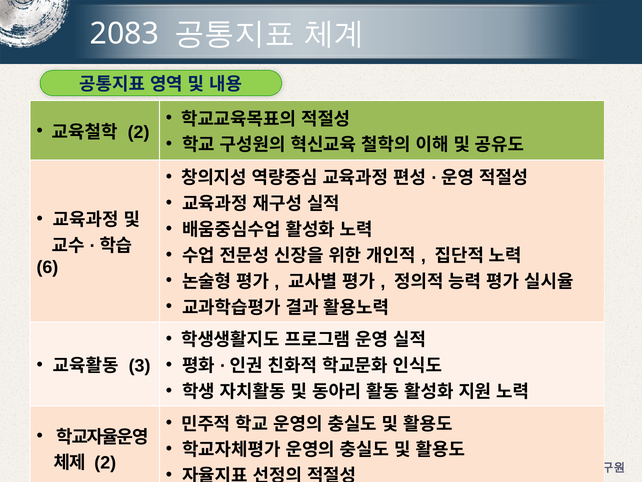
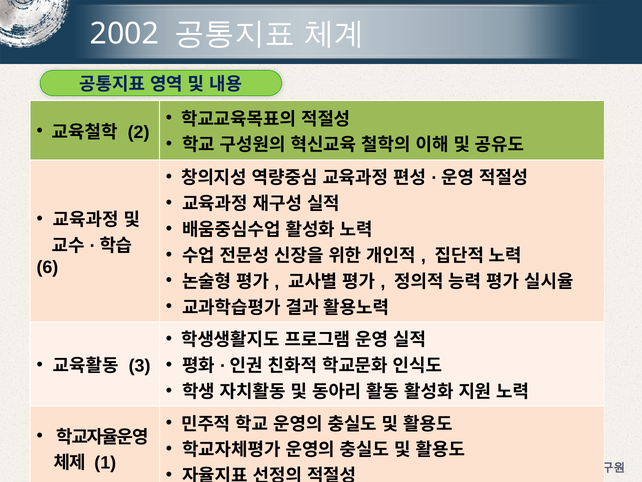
2083: 2083 -> 2002 (124, 34)
2: 2 -> 1 (105, 463)
